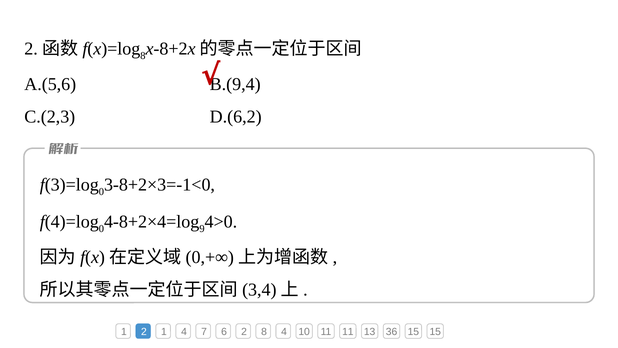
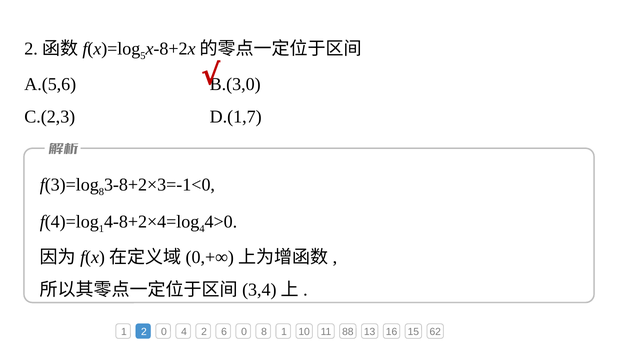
8: 8 -> 5 (143, 56)
B.(9,4: B.(9,4 -> B.(3,0 (235, 84)
D.(6,2: D.(6,2 -> D.(1,7 (236, 116)
0: 0 -> 8 (101, 192)
0: 0 -> 1 (101, 229)
9: 9 -> 4 (202, 229)
2 1: 1 -> 0 (164, 331)
4 7: 7 -> 2 (204, 331)
6 2: 2 -> 0 (244, 331)
8 4: 4 -> 1 (284, 331)
11 11: 11 -> 88 (348, 331)
36: 36 -> 16 (392, 331)
15 15: 15 -> 62 (435, 331)
